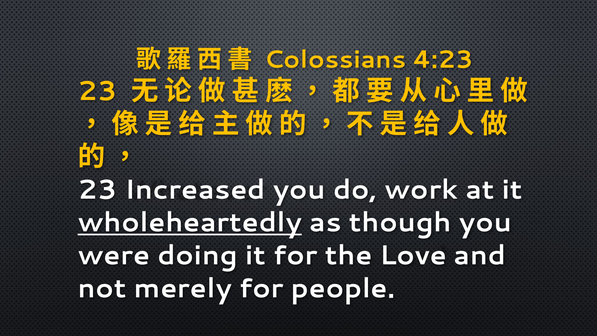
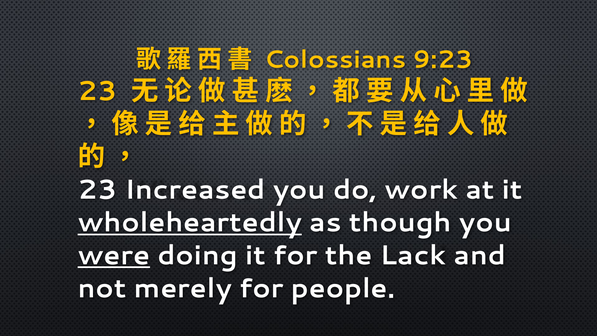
4:23: 4:23 -> 9:23 (443, 60)
were underline: none -> present (114, 255)
Love: Love -> Lack (413, 255)
